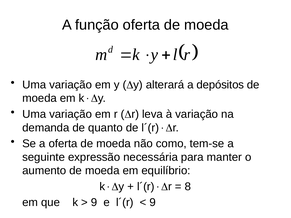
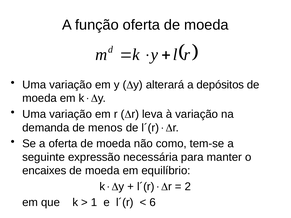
quanto: quanto -> menos (105, 128)
aumento: aumento -> encaixes (44, 171)
8: 8 -> 2 (188, 187)
9: 9 -> 1 (94, 203)
9: 9 -> 6 (153, 203)
